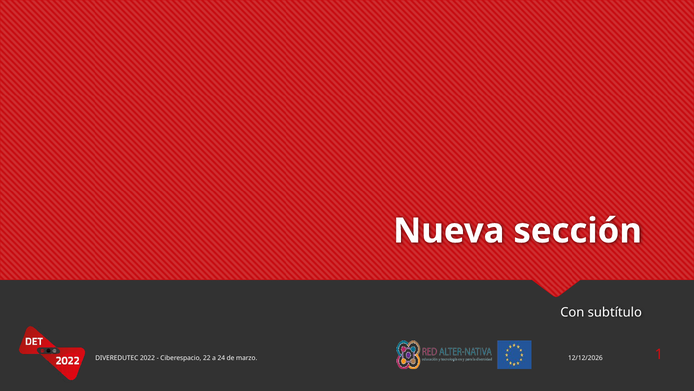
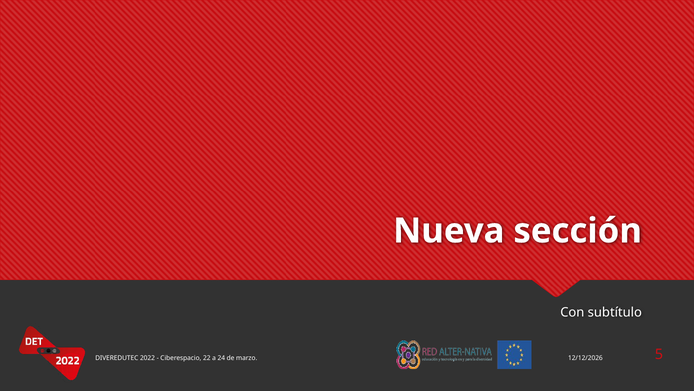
1: 1 -> 5 (659, 354)
